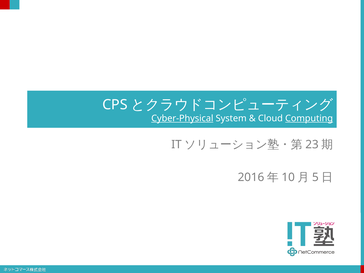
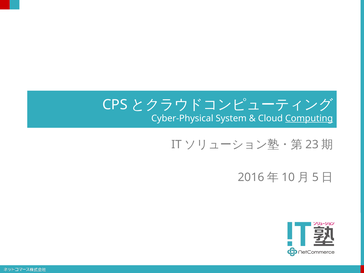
Cyber-Physical underline: present -> none (182, 118)
